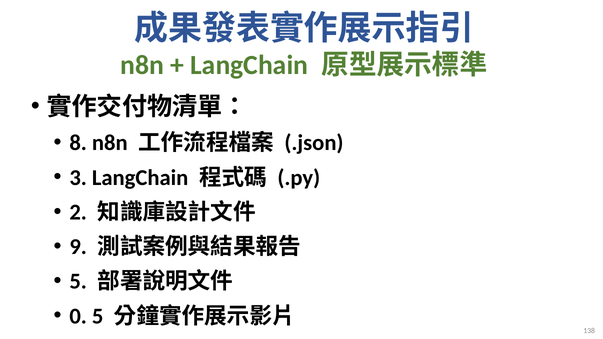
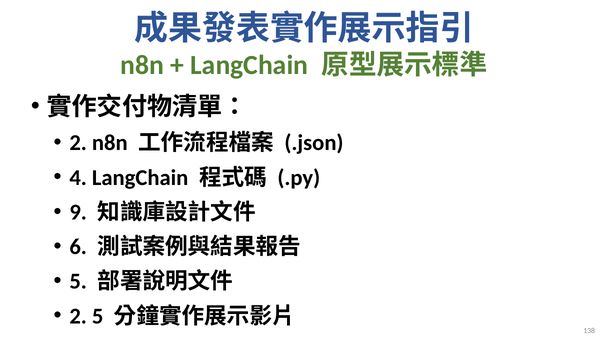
8: 8 -> 2 (78, 143)
3: 3 -> 4 (78, 178)
2: 2 -> 9 (78, 212)
9: 9 -> 6 (78, 247)
0: 0 -> 2 (78, 316)
